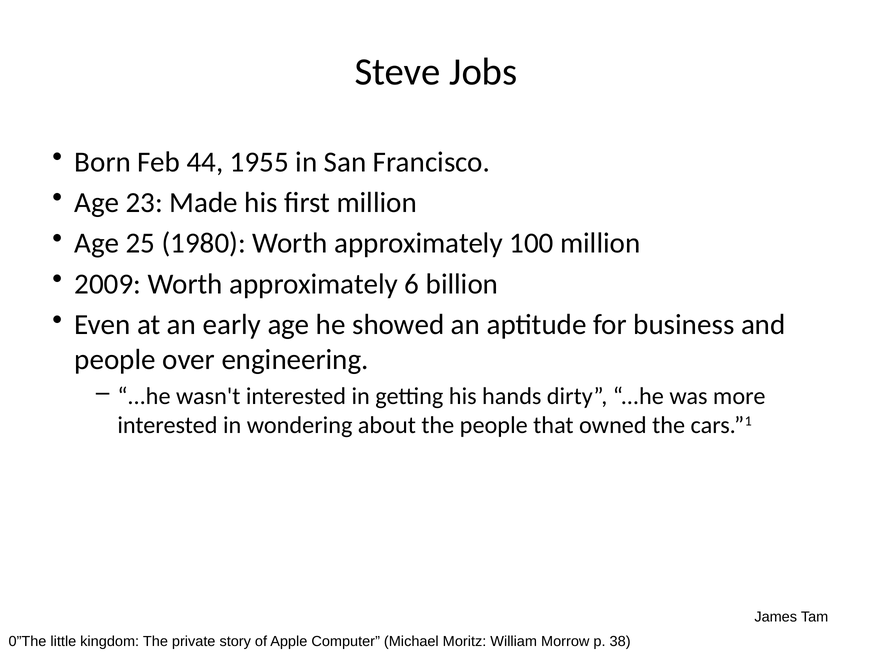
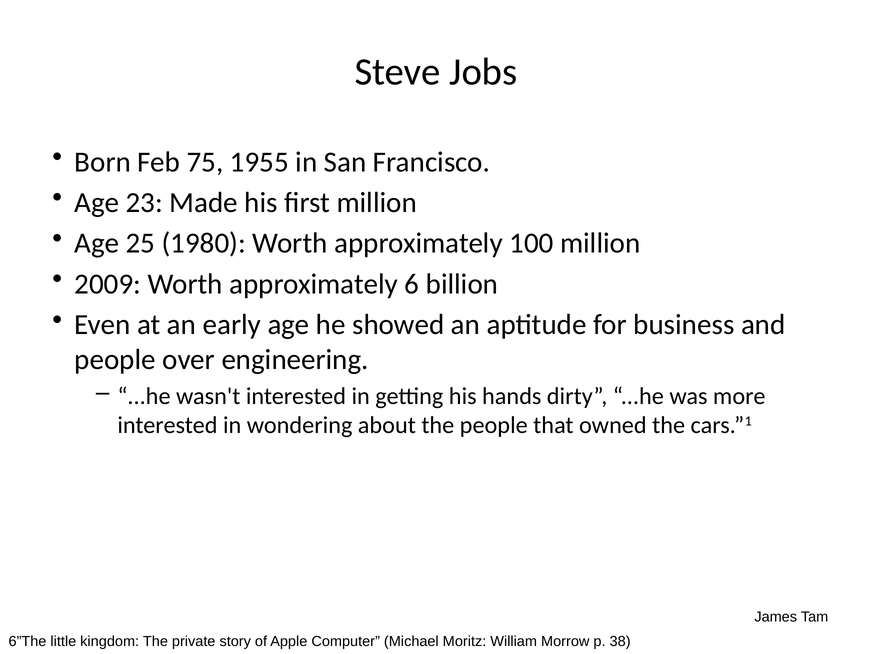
44: 44 -> 75 (205, 162)
0”The: 0”The -> 6”The (28, 642)
